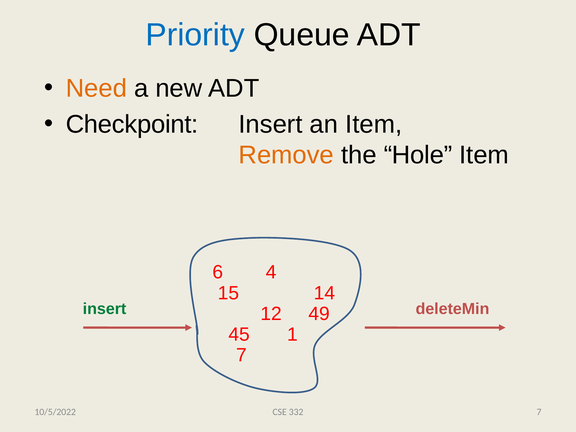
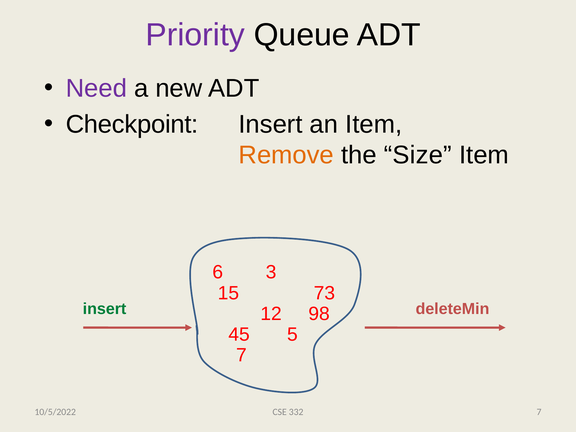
Priority colour: blue -> purple (195, 35)
Need colour: orange -> purple (96, 88)
Hole: Hole -> Size (418, 155)
4: 4 -> 3 (271, 272)
14: 14 -> 73 (324, 293)
49: 49 -> 98 (319, 314)
1: 1 -> 5 (293, 334)
